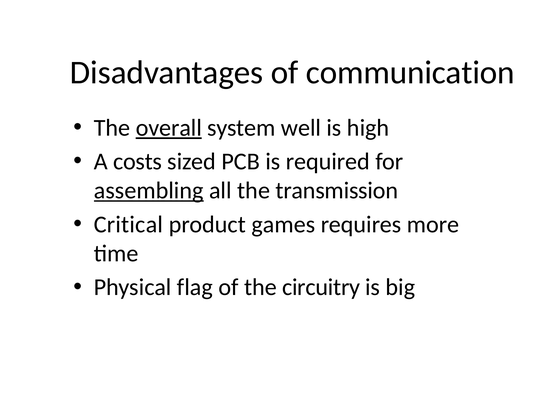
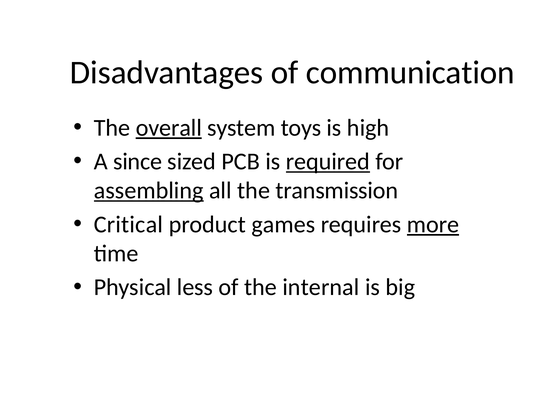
well: well -> toys (301, 128)
costs: costs -> since (138, 162)
required underline: none -> present (328, 162)
more underline: none -> present (433, 224)
flag: flag -> less (195, 287)
circuitry: circuitry -> internal (321, 287)
